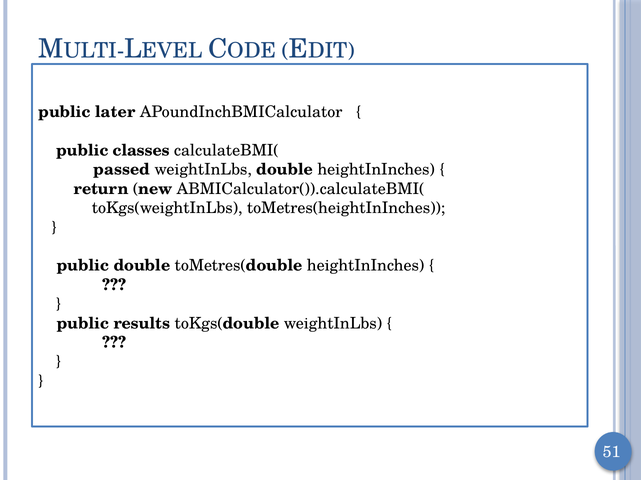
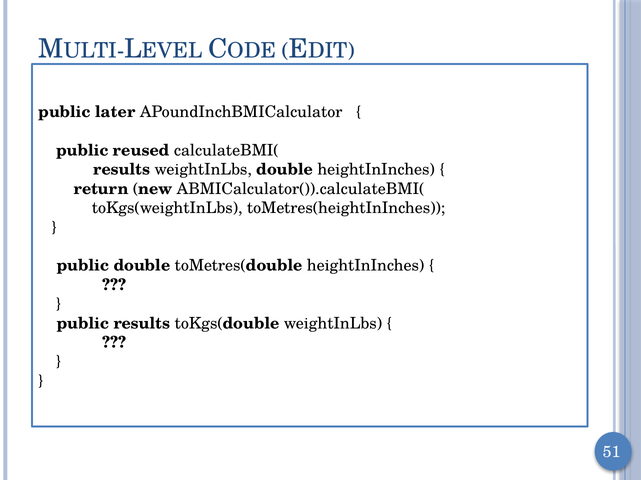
classes: classes -> reused (141, 151)
passed: passed -> results (122, 170)
